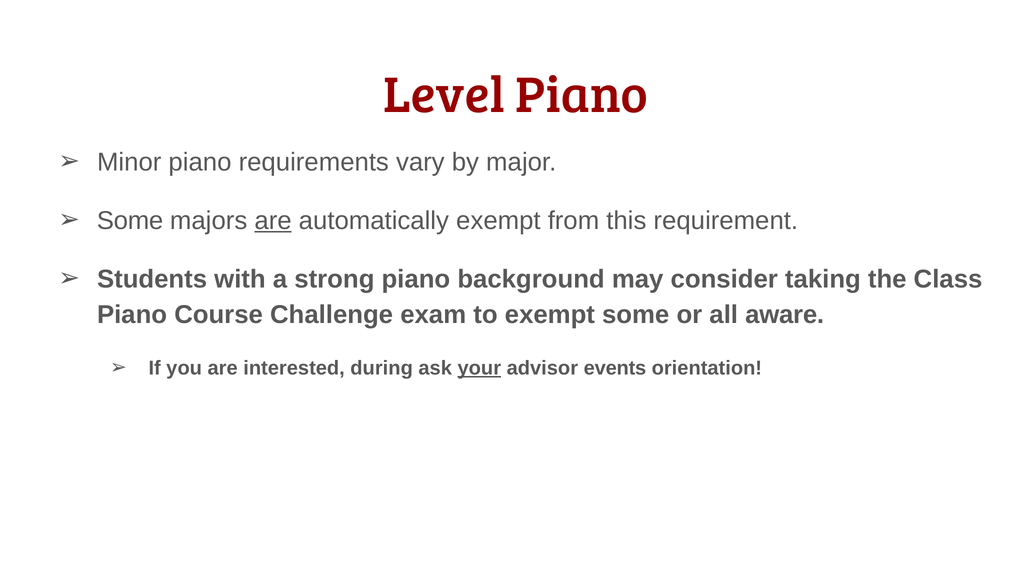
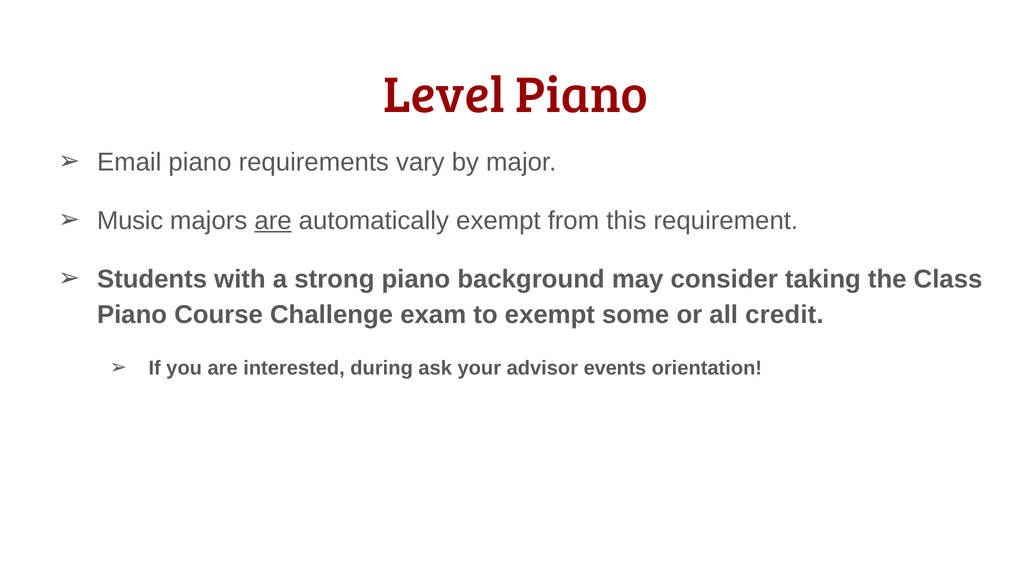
Minor: Minor -> Email (129, 162)
Some: Some -> Music (130, 221)
aware: aware -> credit (784, 315)
your underline: present -> none (479, 368)
